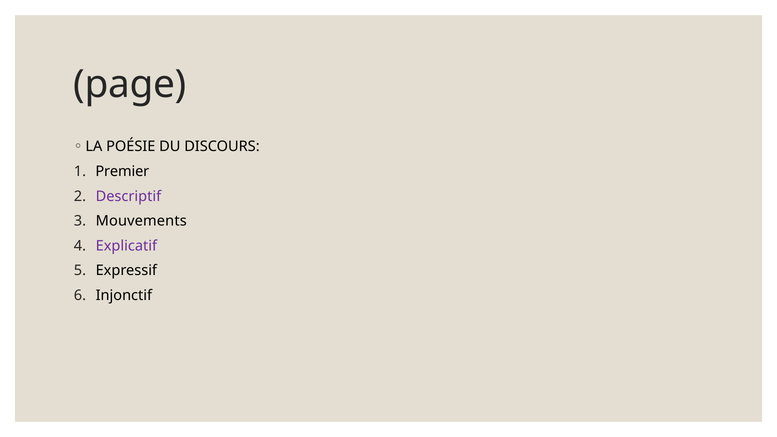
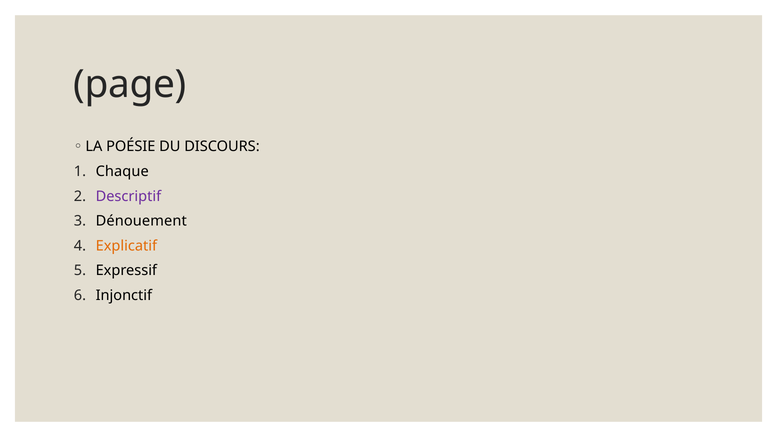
Premier: Premier -> Chaque (122, 171)
Mouvements: Mouvements -> Dénouement (141, 221)
Explicatif colour: purple -> orange (126, 246)
